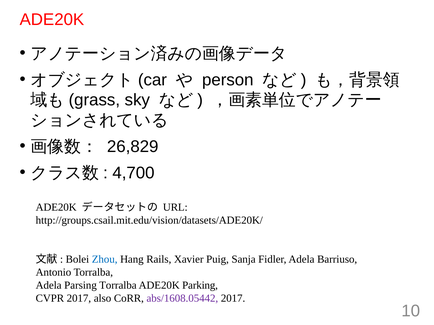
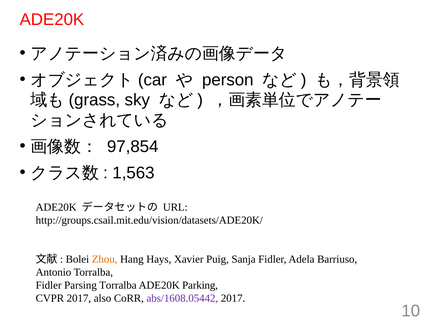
26,829: 26,829 -> 97,854 (133, 147)
4,700: 4,700 -> 1,563 (133, 173)
Zhou colour: blue -> orange (105, 260)
Rails: Rails -> Hays (159, 260)
Adela: Adela -> Fidler (49, 286)
